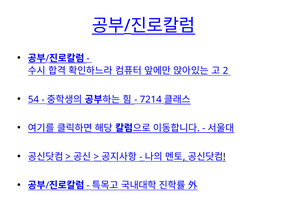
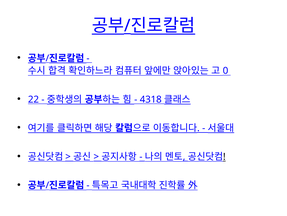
2: 2 -> 0 (226, 71)
54: 54 -> 22 (33, 99)
7214: 7214 -> 4318 (151, 99)
